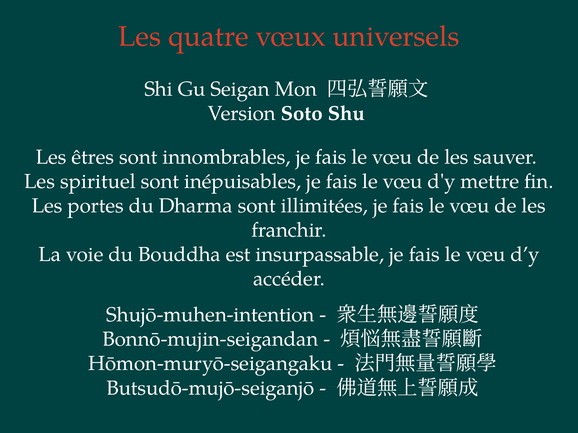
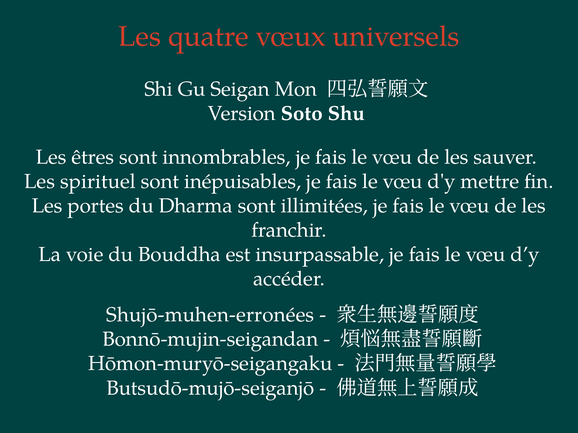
Shujō-muhen-intention: Shujō-muhen-intention -> Shujō-muhen-erronées (210, 315)
